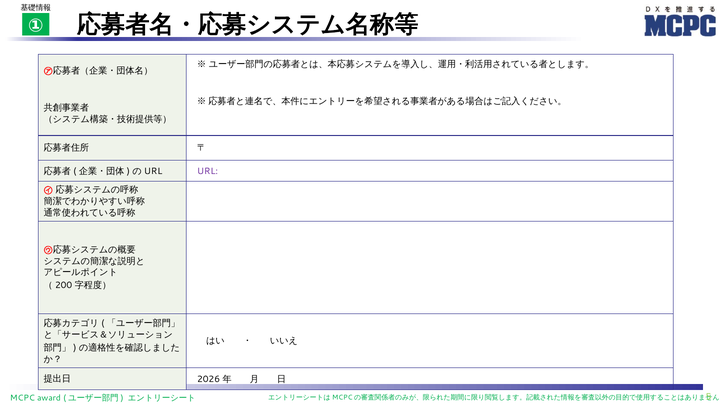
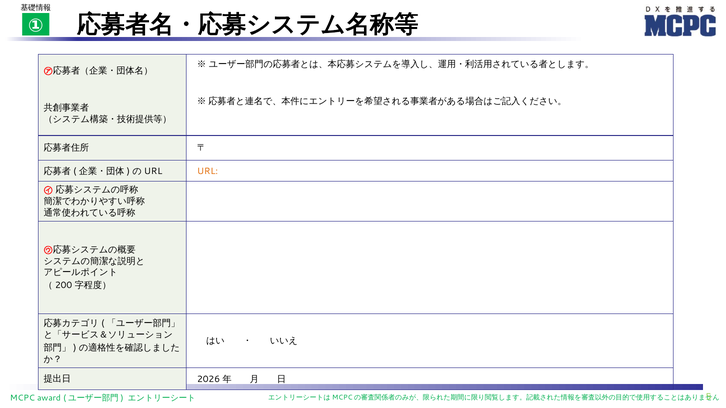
URL colour: purple -> orange (207, 171)
